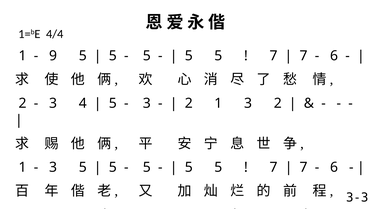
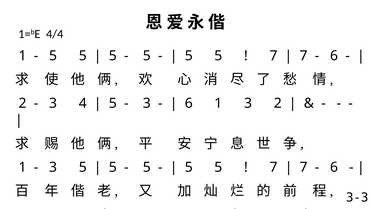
9: 9 -> 5 (53, 56)
2: 2 -> 6 (189, 103)
